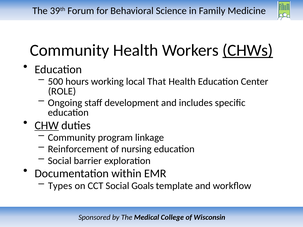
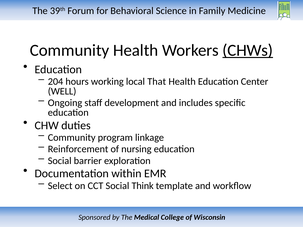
500: 500 -> 204 (56, 82)
ROLE: ROLE -> WELL (62, 91)
CHW underline: present -> none (47, 126)
Types: Types -> Select (60, 186)
Goals: Goals -> Think (143, 186)
